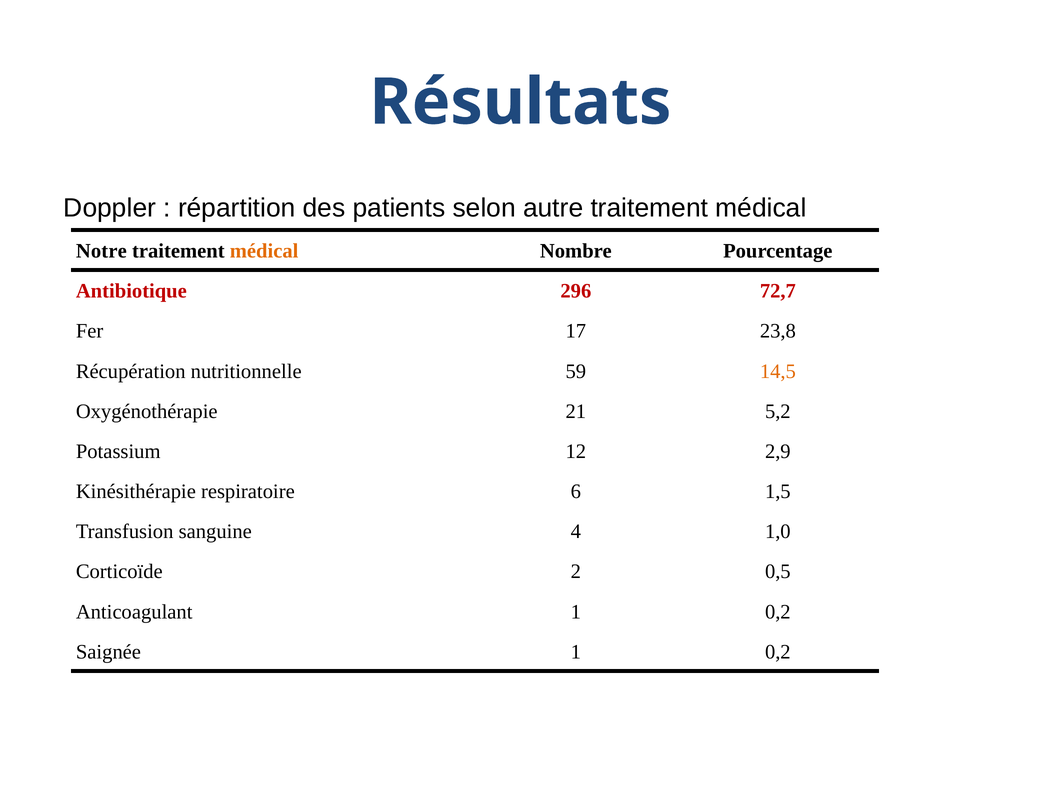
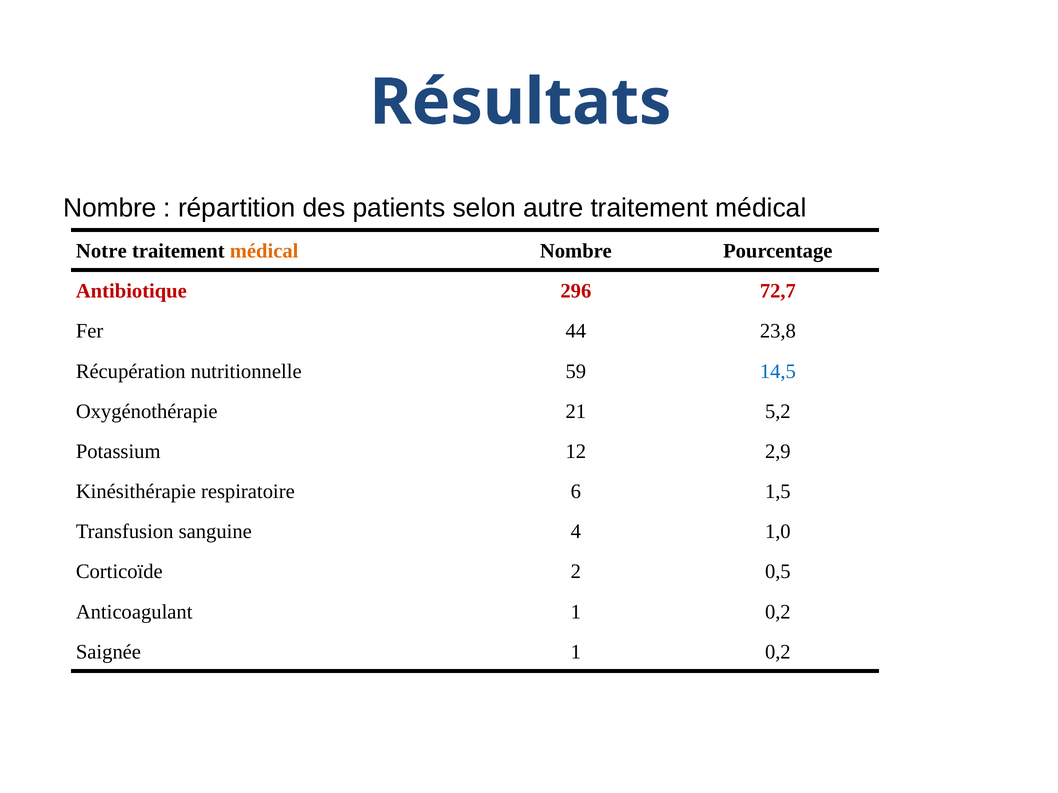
Doppler: Doppler -> Nombre (110, 208)
17: 17 -> 44 (576, 331)
14,5 colour: orange -> blue (778, 371)
